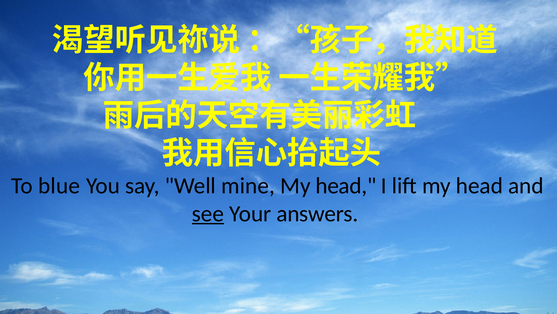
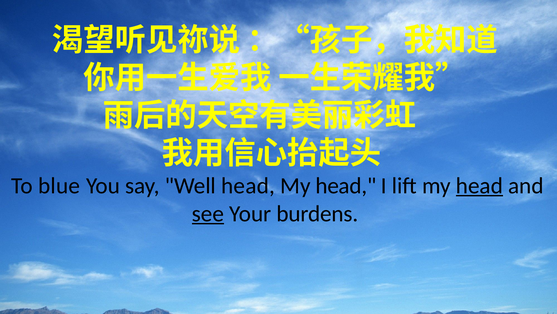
Well mine: mine -> head (248, 185)
head underline: none -> present (479, 185)
answers: answers -> burdens (317, 213)
